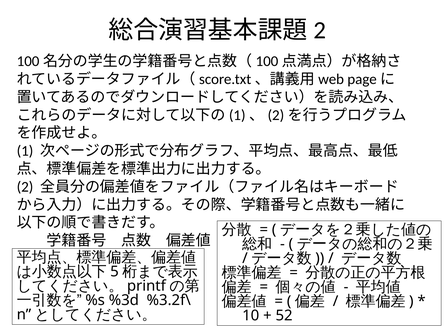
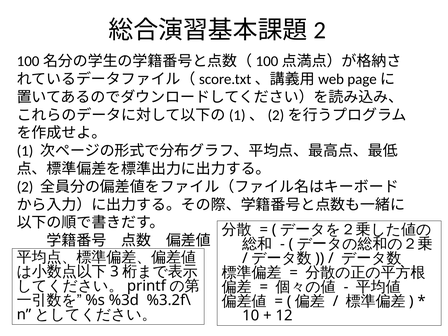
5: 5 -> 3 (114, 271)
52: 52 -> 12 (284, 316)
